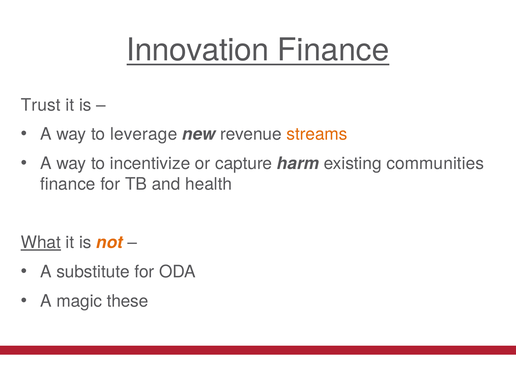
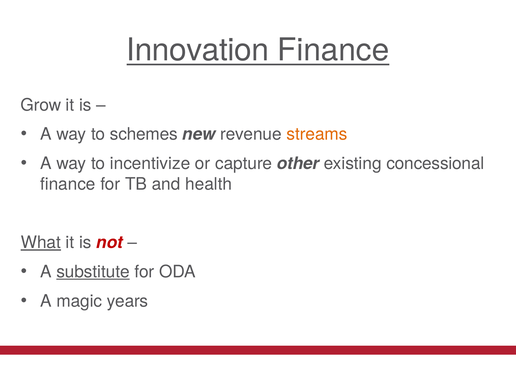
Trust: Trust -> Grow (41, 105)
leverage: leverage -> schemes (144, 134)
harm: harm -> other (298, 163)
communities: communities -> concessional (435, 163)
not colour: orange -> red (110, 243)
substitute underline: none -> present (93, 272)
these: these -> years (128, 301)
